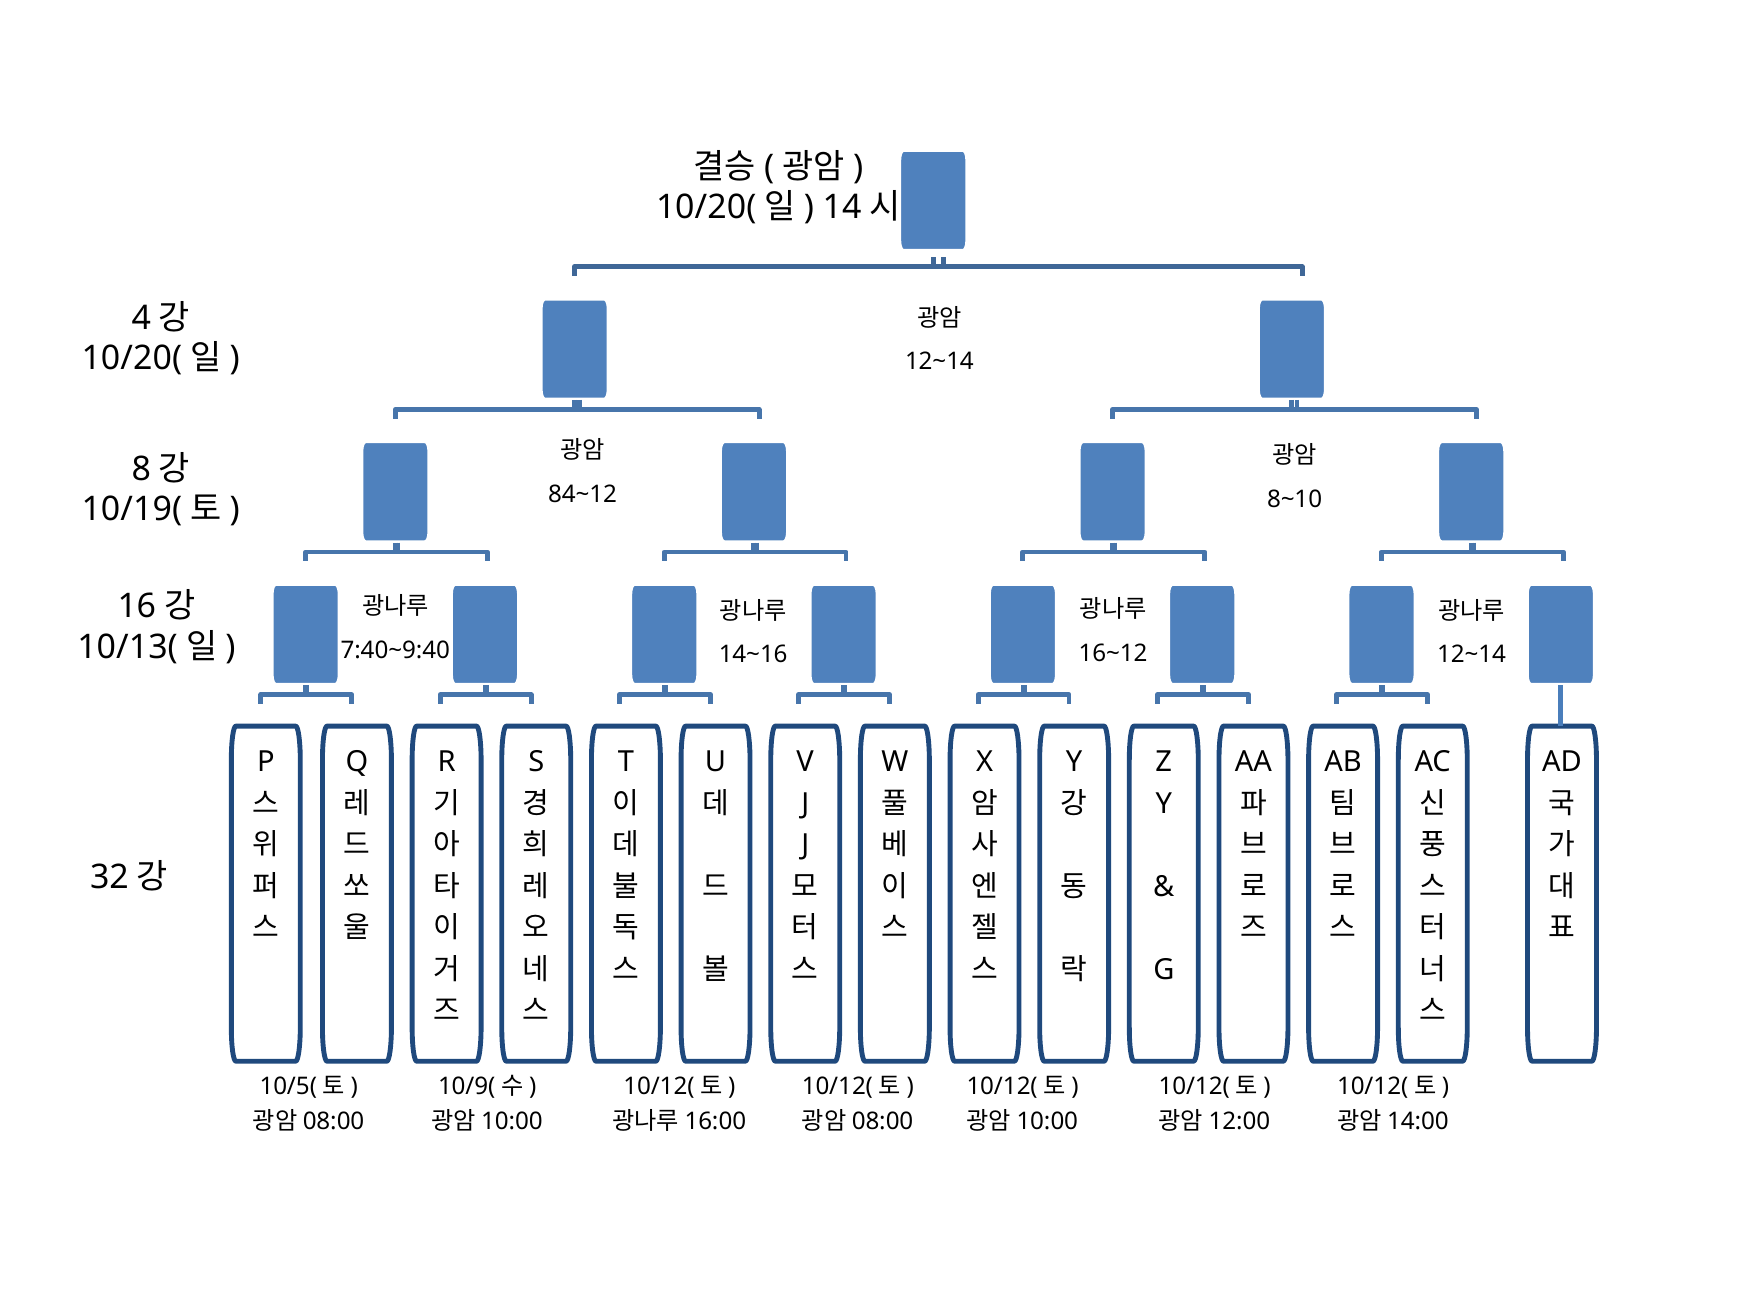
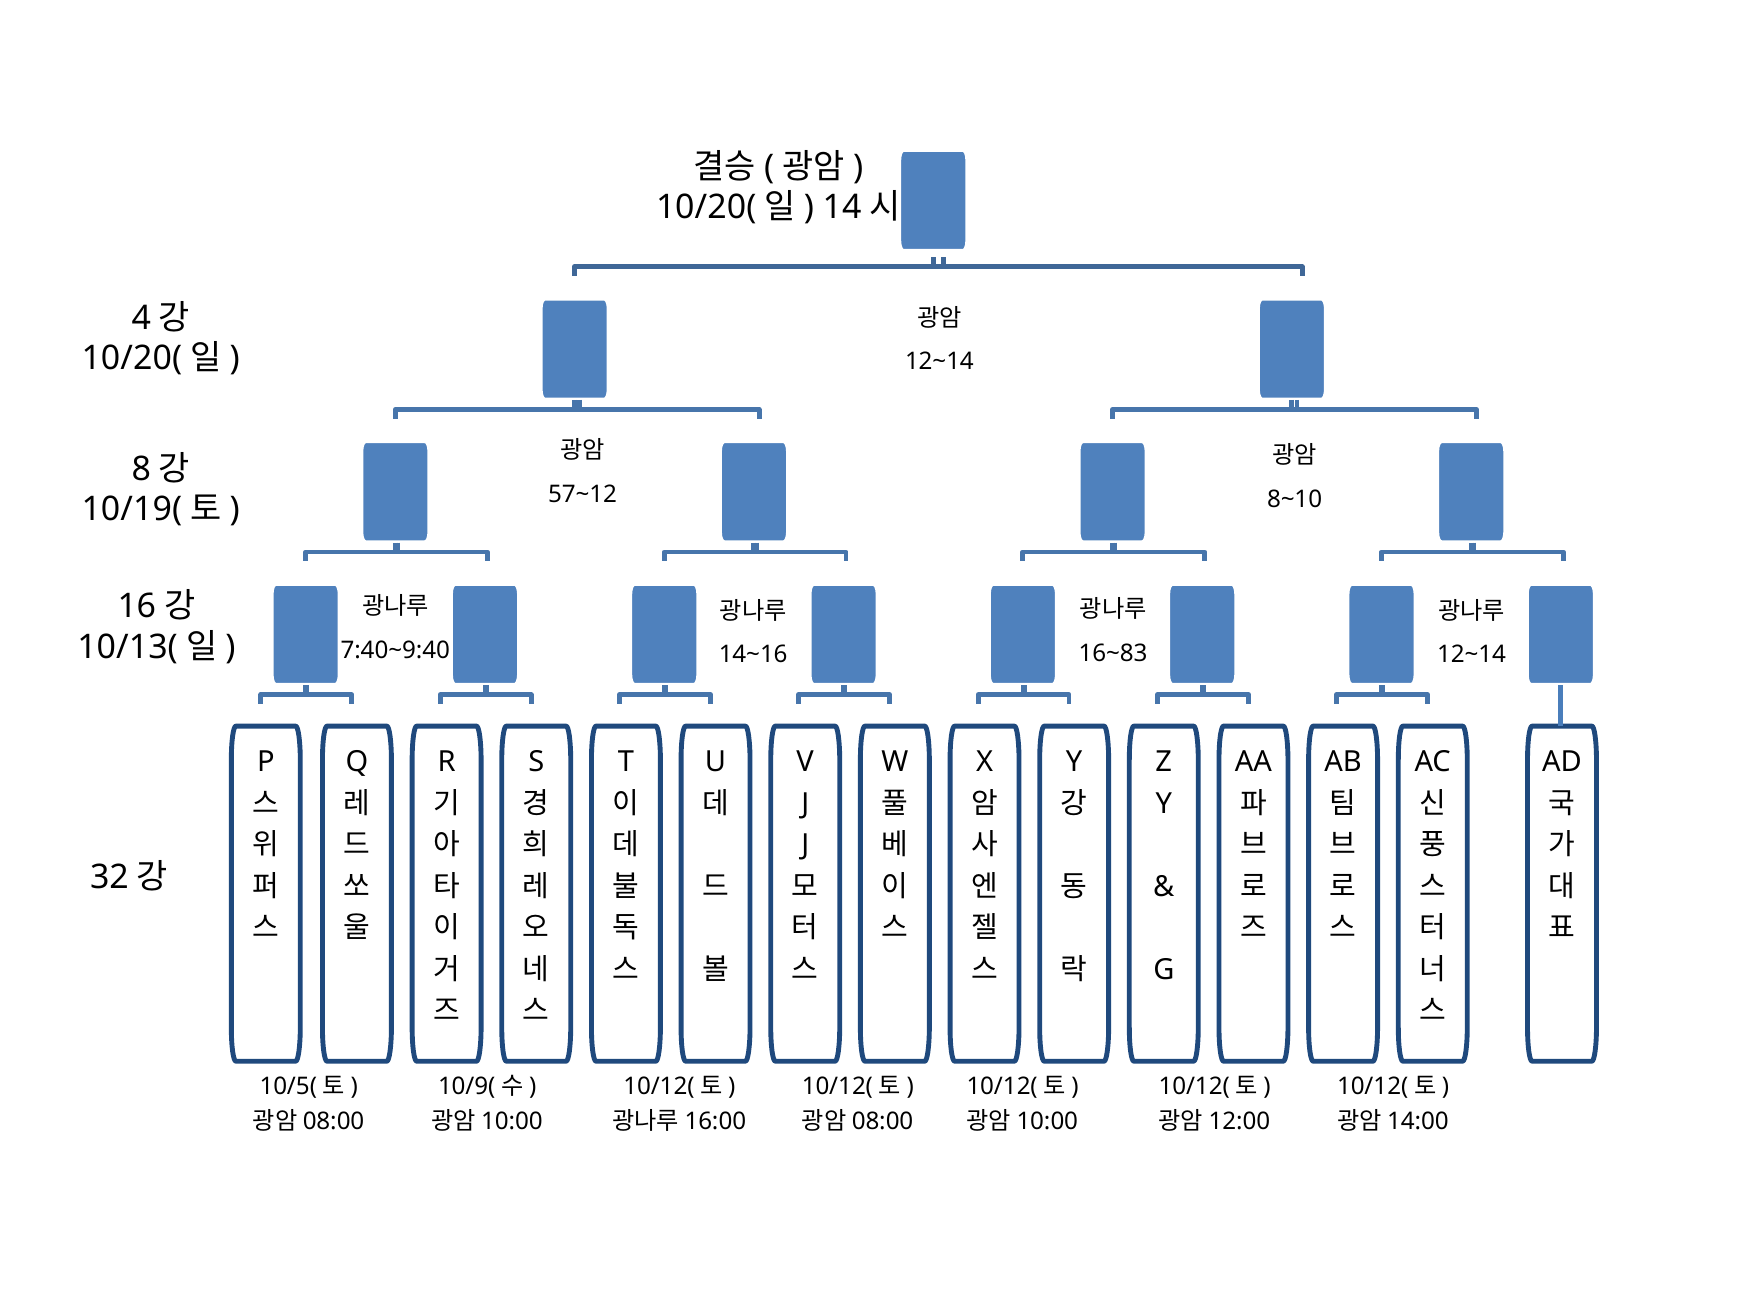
84~12: 84~12 -> 57~12 (583, 495)
16~12: 16~12 -> 16~83 (1113, 653)
